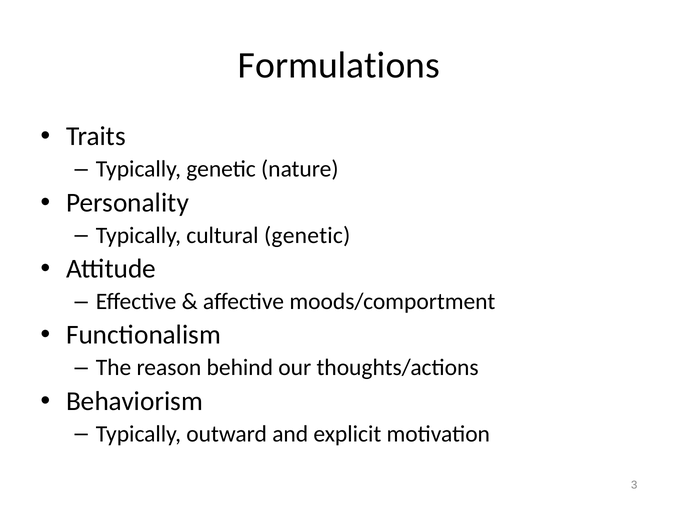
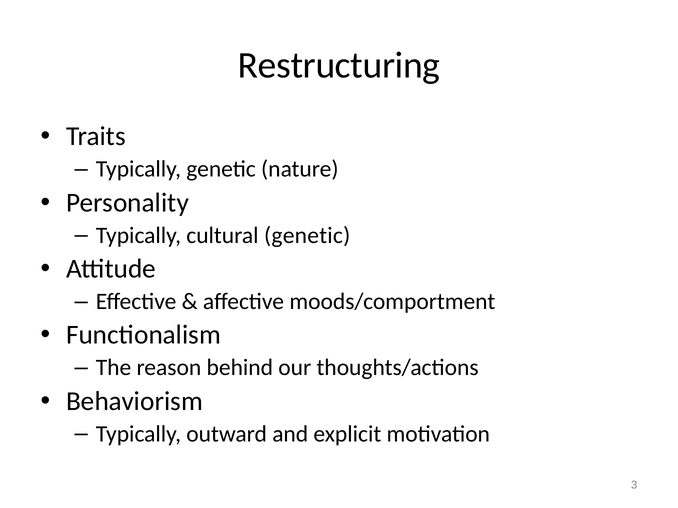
Formulations: Formulations -> Restructuring (339, 65)
